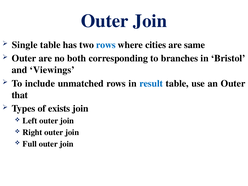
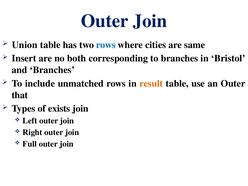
Single: Single -> Union (25, 45)
Outer: Outer -> Insert (24, 58)
and Viewings: Viewings -> Branches (52, 70)
result colour: blue -> orange (151, 83)
